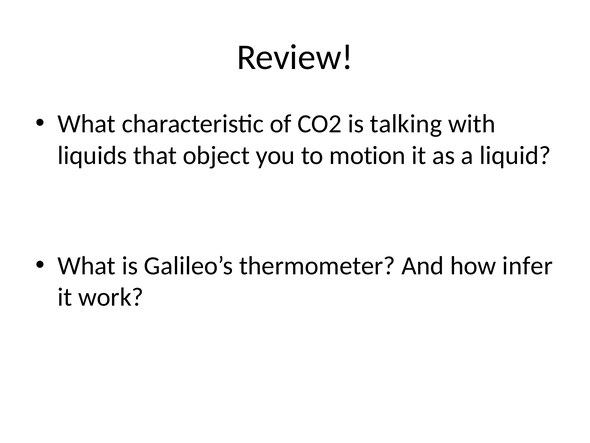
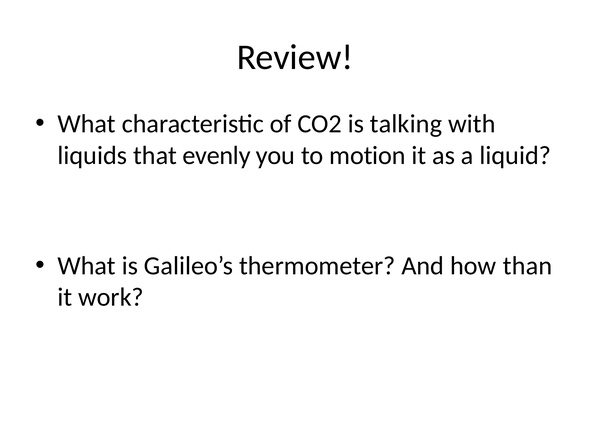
object: object -> evenly (216, 155)
infer: infer -> than (528, 265)
